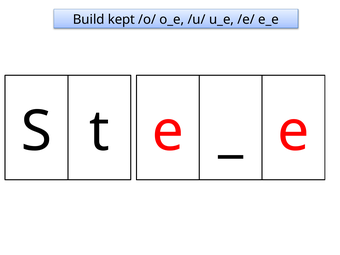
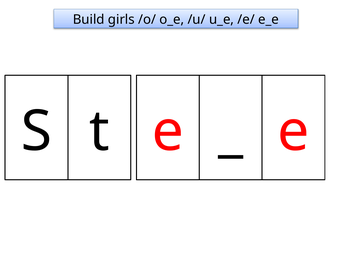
kept: kept -> girls (121, 20)
